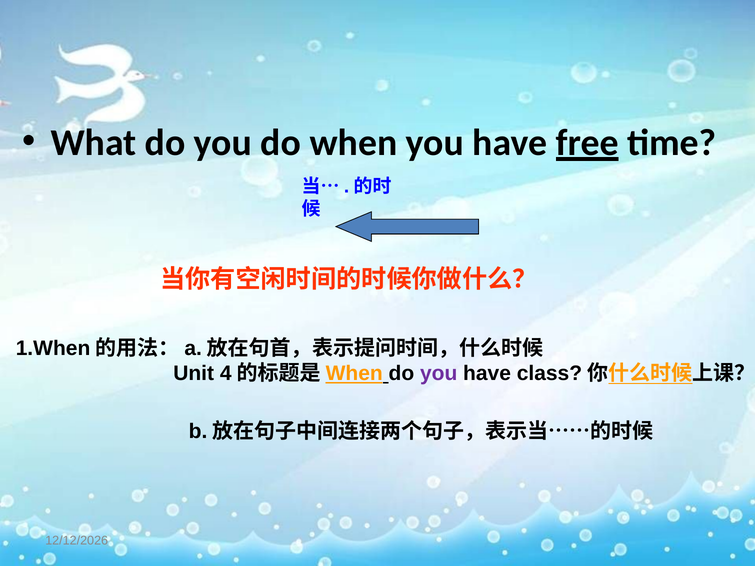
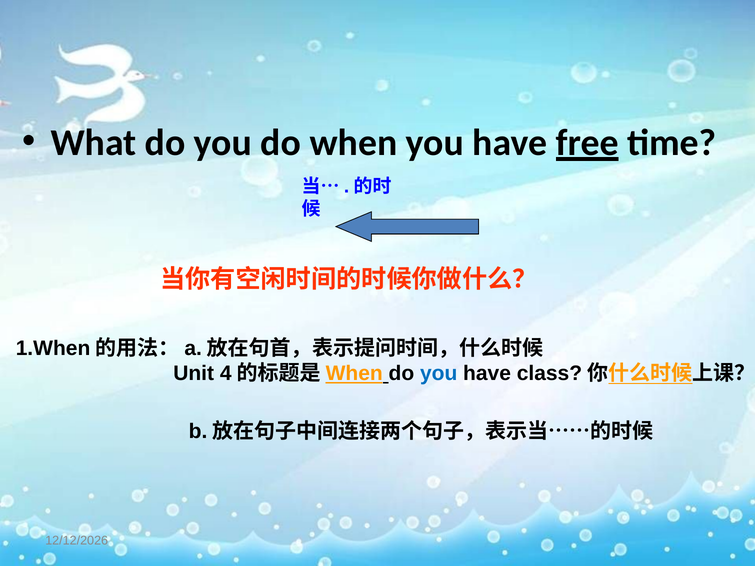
you colour: purple -> blue (439, 374)
